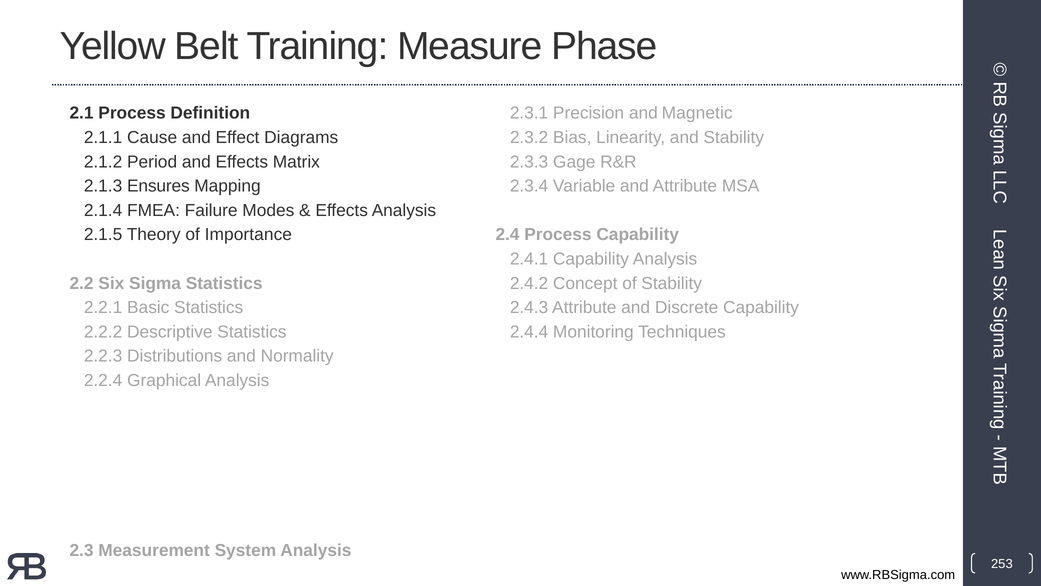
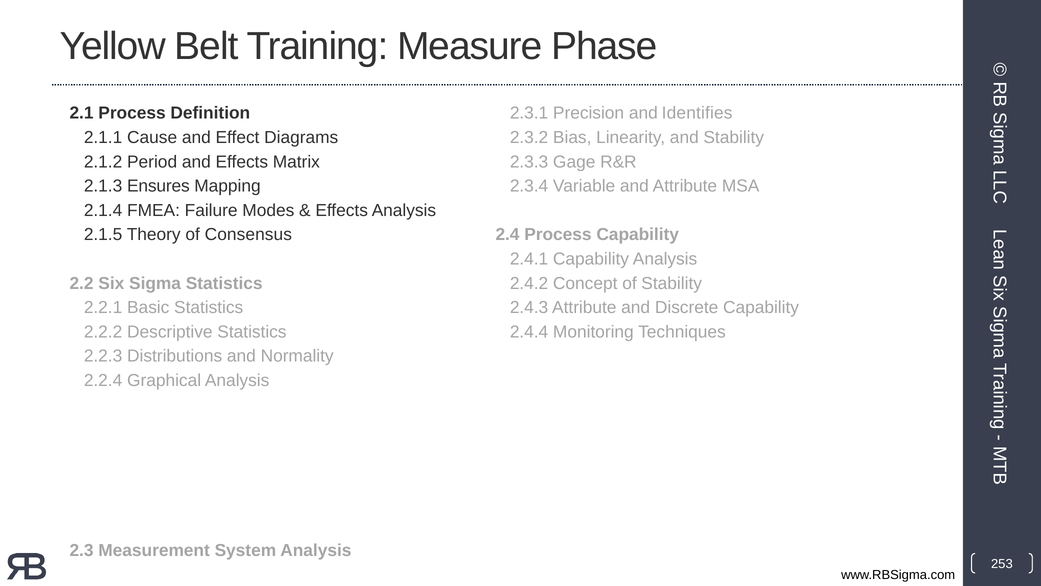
Magnetic: Magnetic -> Identifies (697, 113)
Importance: Importance -> Consensus (248, 235)
